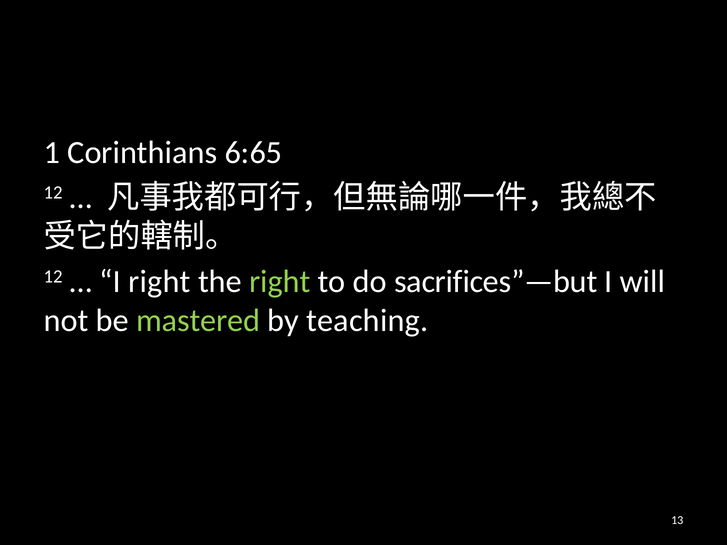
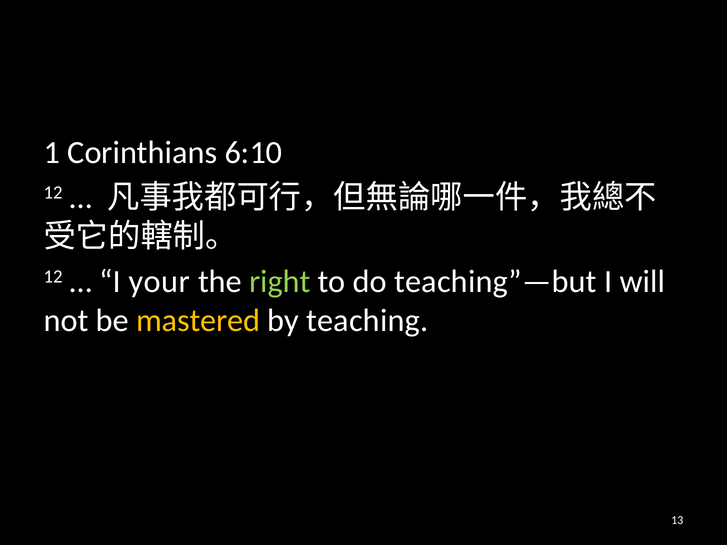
6:65: 6:65 -> 6:10 (253, 153)
I right: right -> your (159, 282)
sacrifices”—but: sacrifices”—but -> teaching”—but (495, 282)
mastered colour: light green -> yellow (198, 321)
